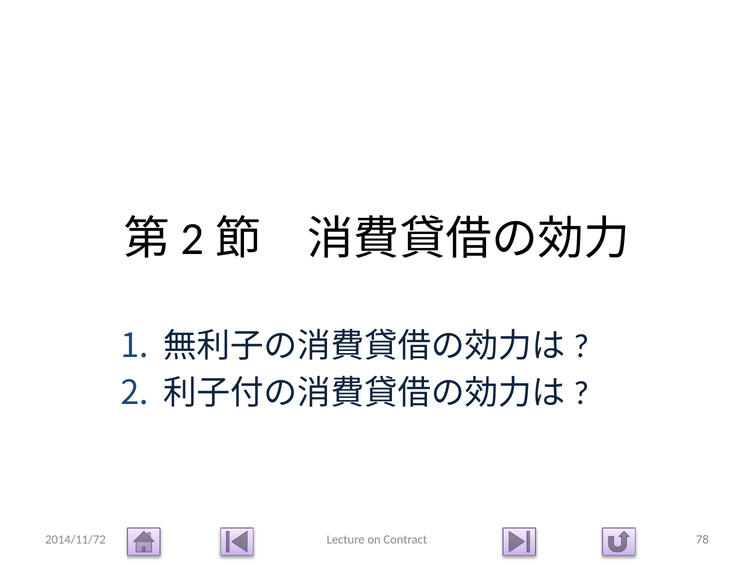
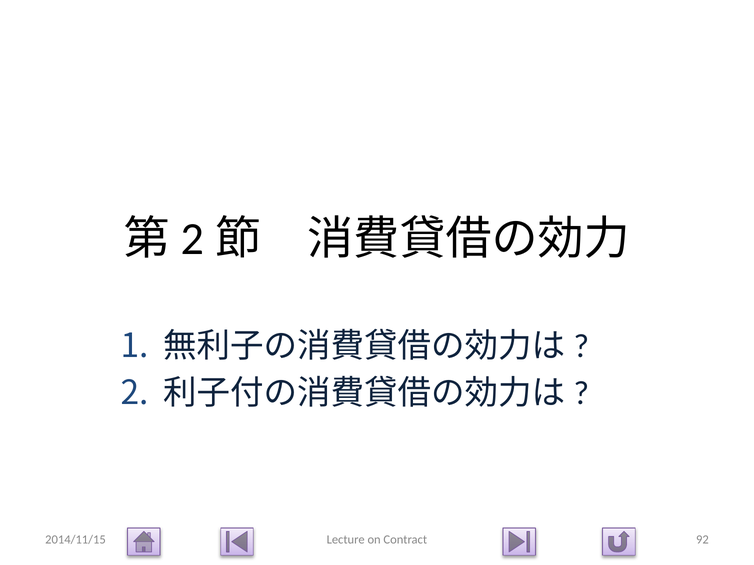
2014/11/72: 2014/11/72 -> 2014/11/15 (76, 540)
78: 78 -> 92 (702, 540)
